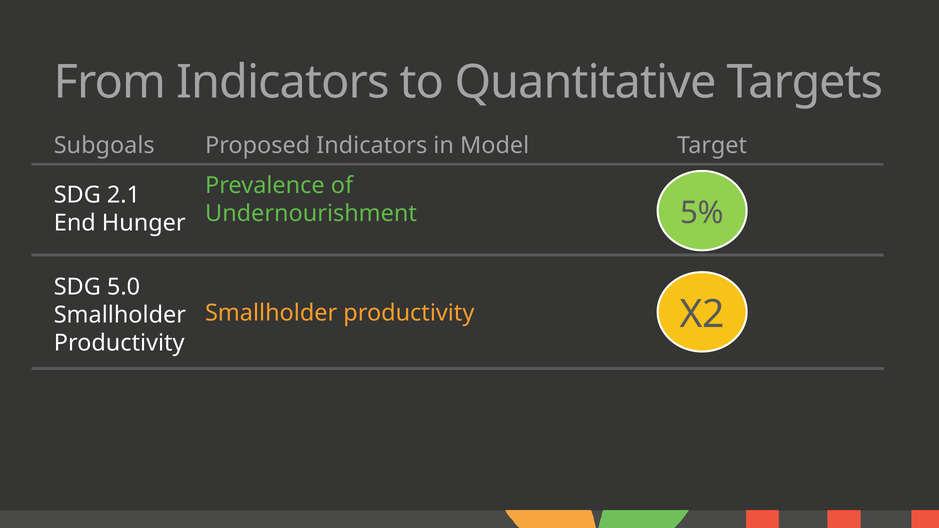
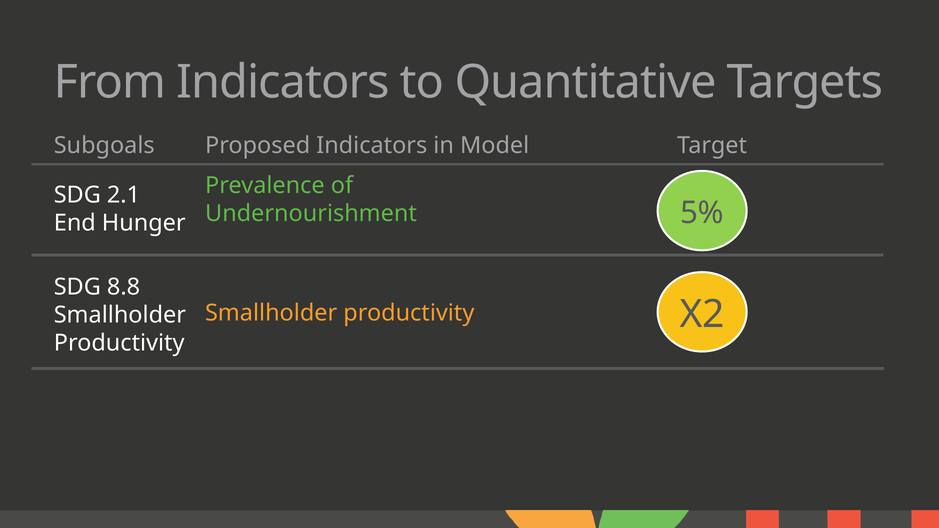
5.0: 5.0 -> 8.8 (124, 287)
